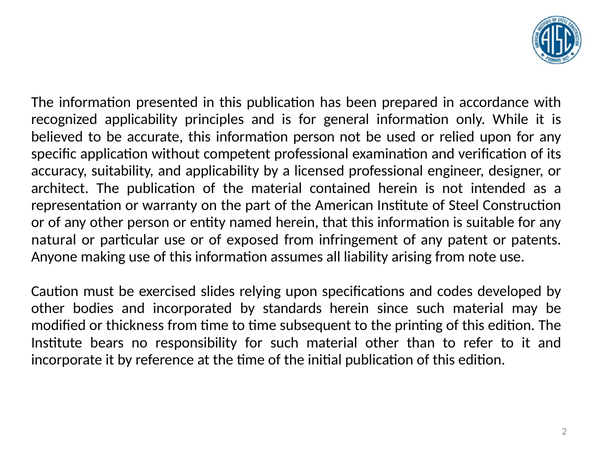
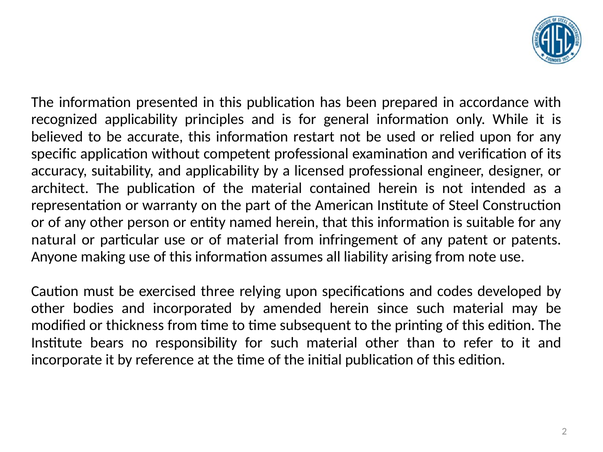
information person: person -> restart (314, 137)
of exposed: exposed -> material (253, 240)
slides: slides -> three (218, 291)
standards: standards -> amended (292, 308)
